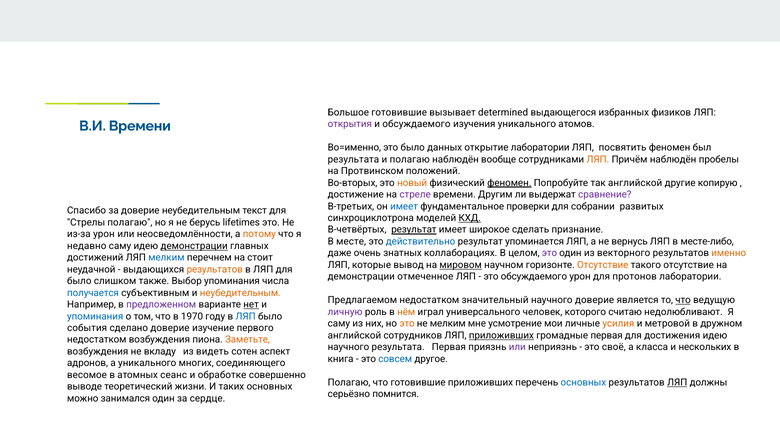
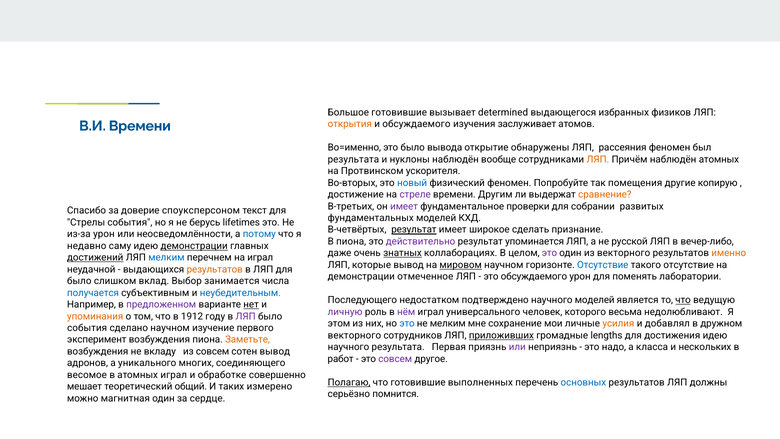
открытия colour: purple -> orange (350, 124)
изучения уникального: уникального -> заслуживает (527, 124)
данных: данных -> вывода (445, 148)
открытие лаборатории: лаборатории -> обнаружены (540, 148)
посвятить: посвятить -> рассеяния (623, 148)
и полагаю: полагаю -> нуклоны (410, 159)
наблюдён пробелы: пробелы -> атомных (719, 159)
положений: положений -> ускорителя (433, 171)
новый colour: orange -> blue (412, 183)
феномен underline: present -> none (509, 183)
так английской: английской -> помещения (635, 183)
сравнение colour: purple -> orange (605, 194)
имеет colour: blue -> purple (404, 206)
доверие неубедительным: неубедительным -> споуксперсоном (201, 211)
синхроциклотрона: синхроциклотрона -> фундаментальных (371, 218)
КХД underline: present -> none (470, 218)
Стрелы полагаю: полагаю -> события (130, 222)
потому colour: orange -> blue (259, 234)
В месте: месте -> пиона (351, 241)
действительно colour: blue -> purple (421, 241)
вернусь: вернусь -> русской (630, 241)
месте-либо: месте-либо -> вечер-либо (707, 241)
знатных underline: none -> present (403, 253)
достижений underline: none -> present (95, 257)
на стоит: стоит -> играл (260, 257)
Отсутствие colour: orange -> blue (603, 265)
протонов: протонов -> поменять (635, 277)
также: также -> вклад (154, 281)
Выбор упоминания: упоминания -> занимается (232, 281)
неубедительным colour: orange -> blue (240, 293)
Предлагаемом: Предлагаемом -> Последующего (362, 300)
значительный: значительный -> подтверждено (495, 300)
научного доверие: доверие -> моделей (595, 300)
нём colour: orange -> purple (406, 312)
считаю: считаю -> весьма (625, 312)
упоминания colour: blue -> orange (95, 316)
1970: 1970 -> 1912 (192, 316)
ЛЯП colour: blue -> purple (246, 316)
саму: саму -> этом (339, 323)
это colour: orange -> blue (407, 323)
усмотрение: усмотрение -> сохранение (515, 323)
метровой: метровой -> добавлял (667, 323)
сделано доверие: доверие -> научном (170, 328)
английской: английской -> векторного (354, 335)
громадные первая: первая -> lengths (607, 335)
недостатком: недостатком -> эксперимент (97, 340)
своё: своё -> надо (614, 347)
из видеть: видеть -> совсем (213, 351)
сотен аспект: аспект -> вывод (275, 351)
книга: книга -> работ (341, 359)
совсем colour: blue -> purple (395, 359)
атомных сеанс: сеанс -> играл (174, 375)
Полагаю underline: none -> present (349, 382)
готовившие приложивших: приложивших -> выполненных (480, 382)
ЛЯП underline: present -> none (677, 382)
выводе: выводе -> мешает (85, 387)
жизни: жизни -> общий (191, 387)
таких основных: основных -> измерено (269, 387)
занимался: занимался -> магнитная (125, 398)
